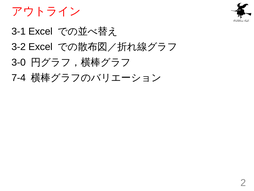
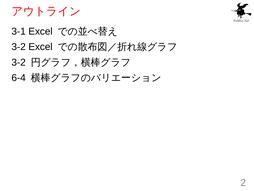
3-0: 3-0 -> 3-2 (19, 62)
7-4: 7-4 -> 6-4 (19, 78)
